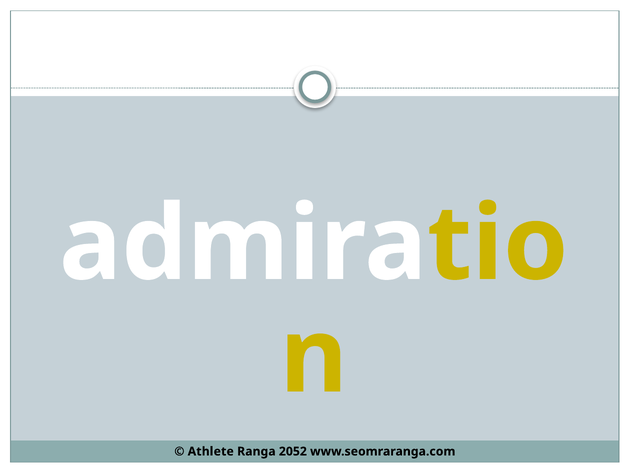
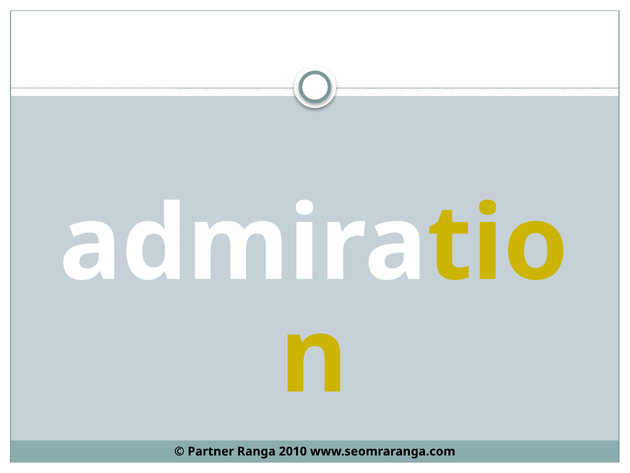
Athlete: Athlete -> Partner (211, 451)
2052: 2052 -> 2010 (293, 451)
